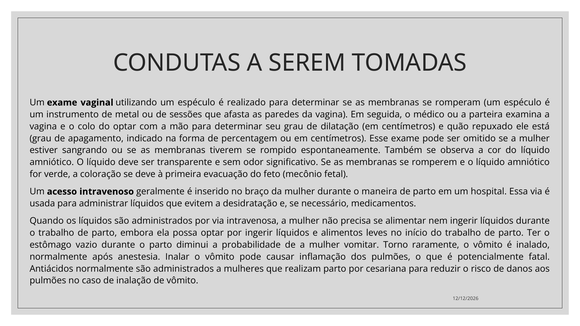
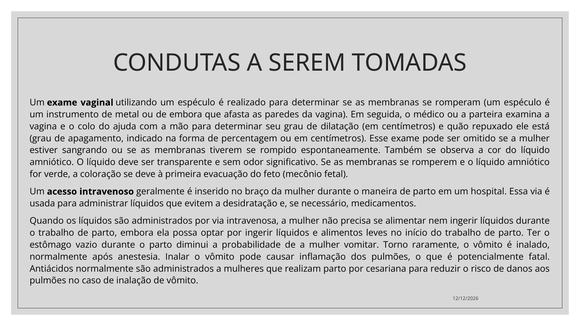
de sessões: sessões -> embora (186, 115)
do optar: optar -> ajuda (125, 127)
